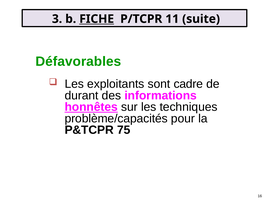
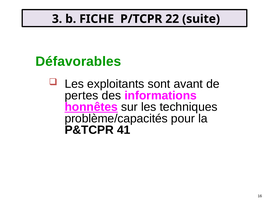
FICHE underline: present -> none (97, 19)
11: 11 -> 22 (172, 19)
cadre: cadre -> avant (188, 84)
durant: durant -> pertes (82, 95)
75: 75 -> 41 (124, 130)
